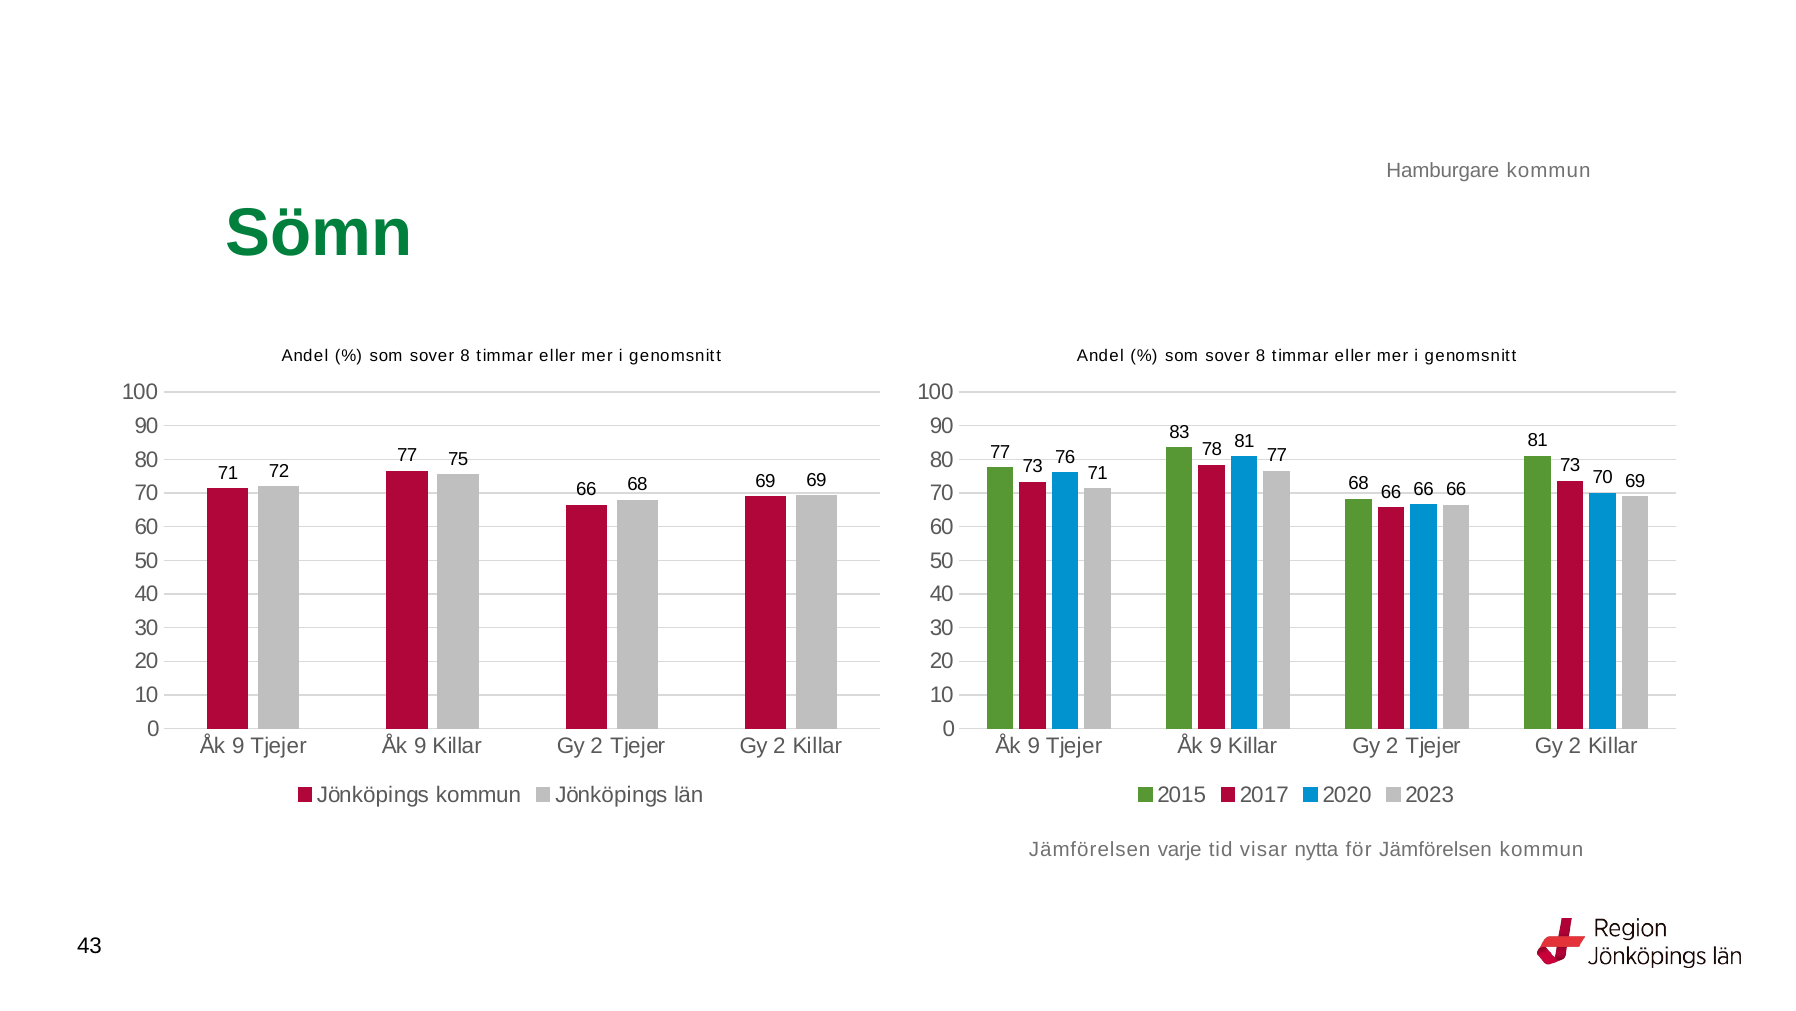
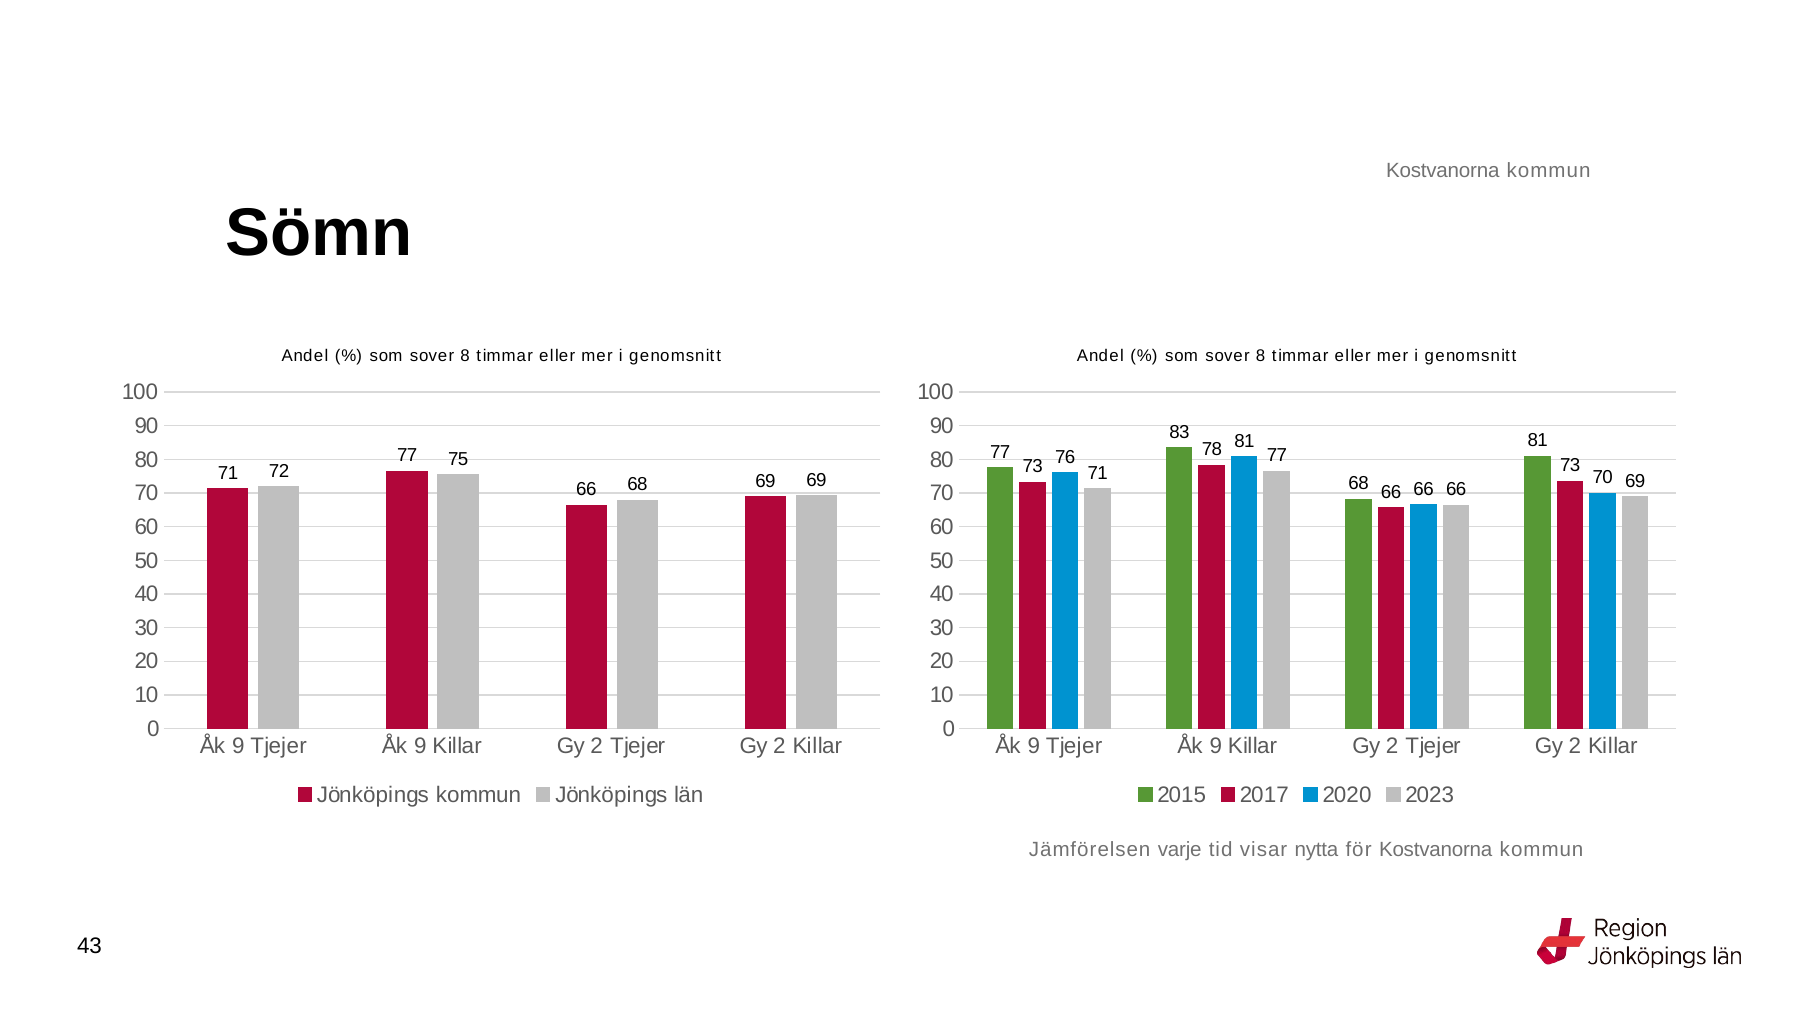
Hamburgare: Hamburgare -> Kostvanorna (1443, 171)
Sömn colour: green -> black (319, 233)
för Jämförelsen: Jämförelsen -> Kostvanorna (1436, 849)
